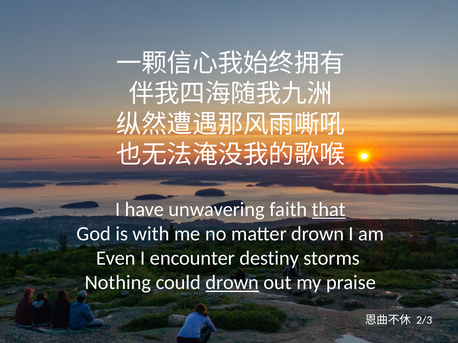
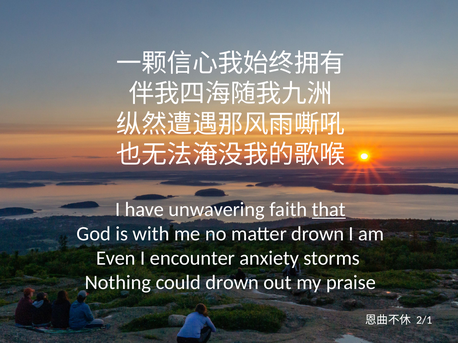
destiny: destiny -> anxiety (269, 259)
drown underline: present -> none (232, 283)
2/3: 2/3 -> 2/1 (424, 321)
